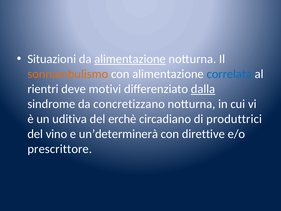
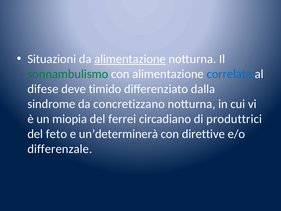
sonnambulismo colour: orange -> green (68, 74)
rientri: rientri -> difese (43, 89)
motivi: motivi -> timido (105, 89)
dalla underline: present -> none (203, 89)
uditiva: uditiva -> miopia (70, 119)
erchè: erchè -> ferrei (122, 119)
vino: vino -> feto (56, 134)
prescrittore: prescrittore -> differenzale (60, 149)
